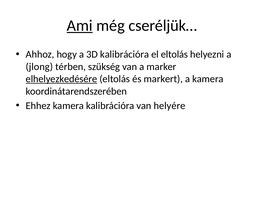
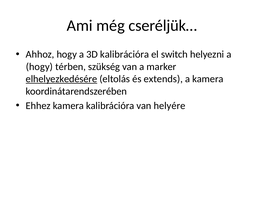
Ami underline: present -> none (80, 26)
el eltolás: eltolás -> switch (174, 54)
jlong: jlong -> hogy (39, 67)
markert: markert -> extends (163, 79)
